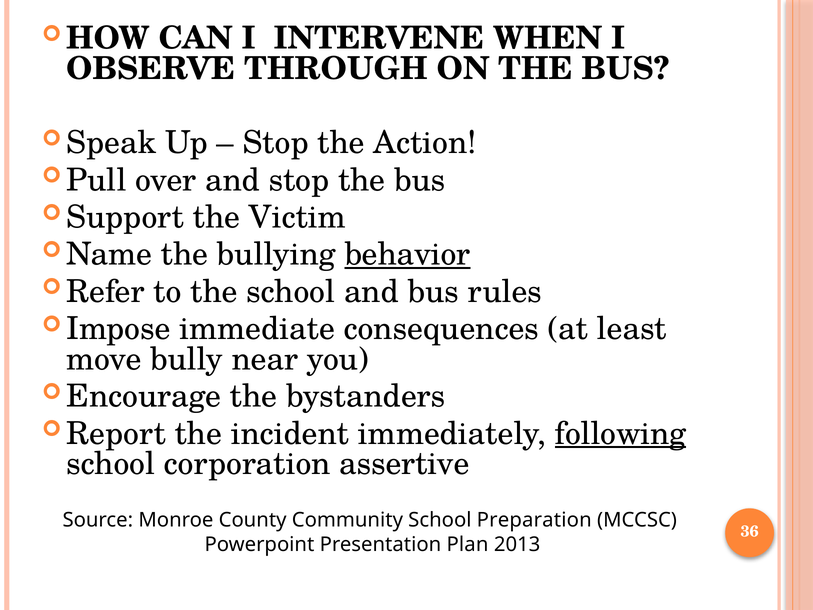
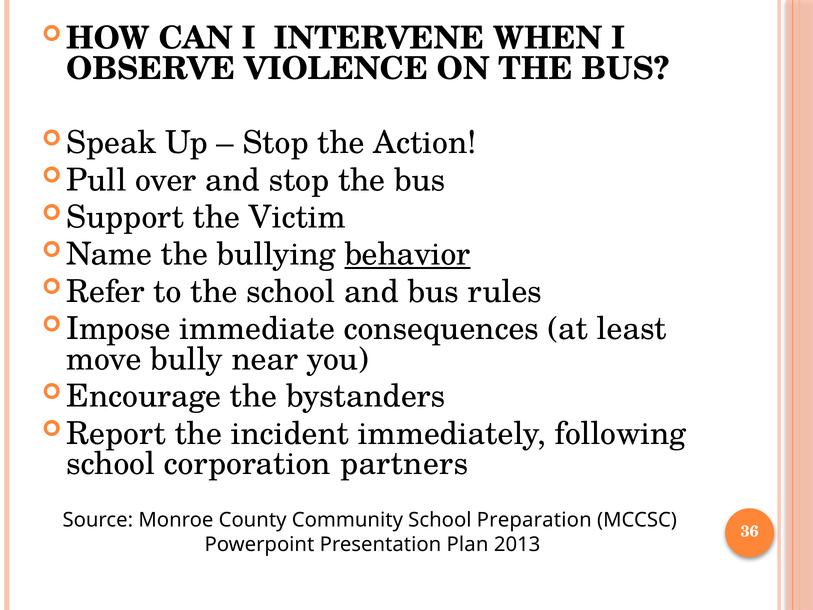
THROUGH: THROUGH -> VIOLENCE (336, 69)
following underline: present -> none (621, 433)
assertive: assertive -> partners (404, 464)
